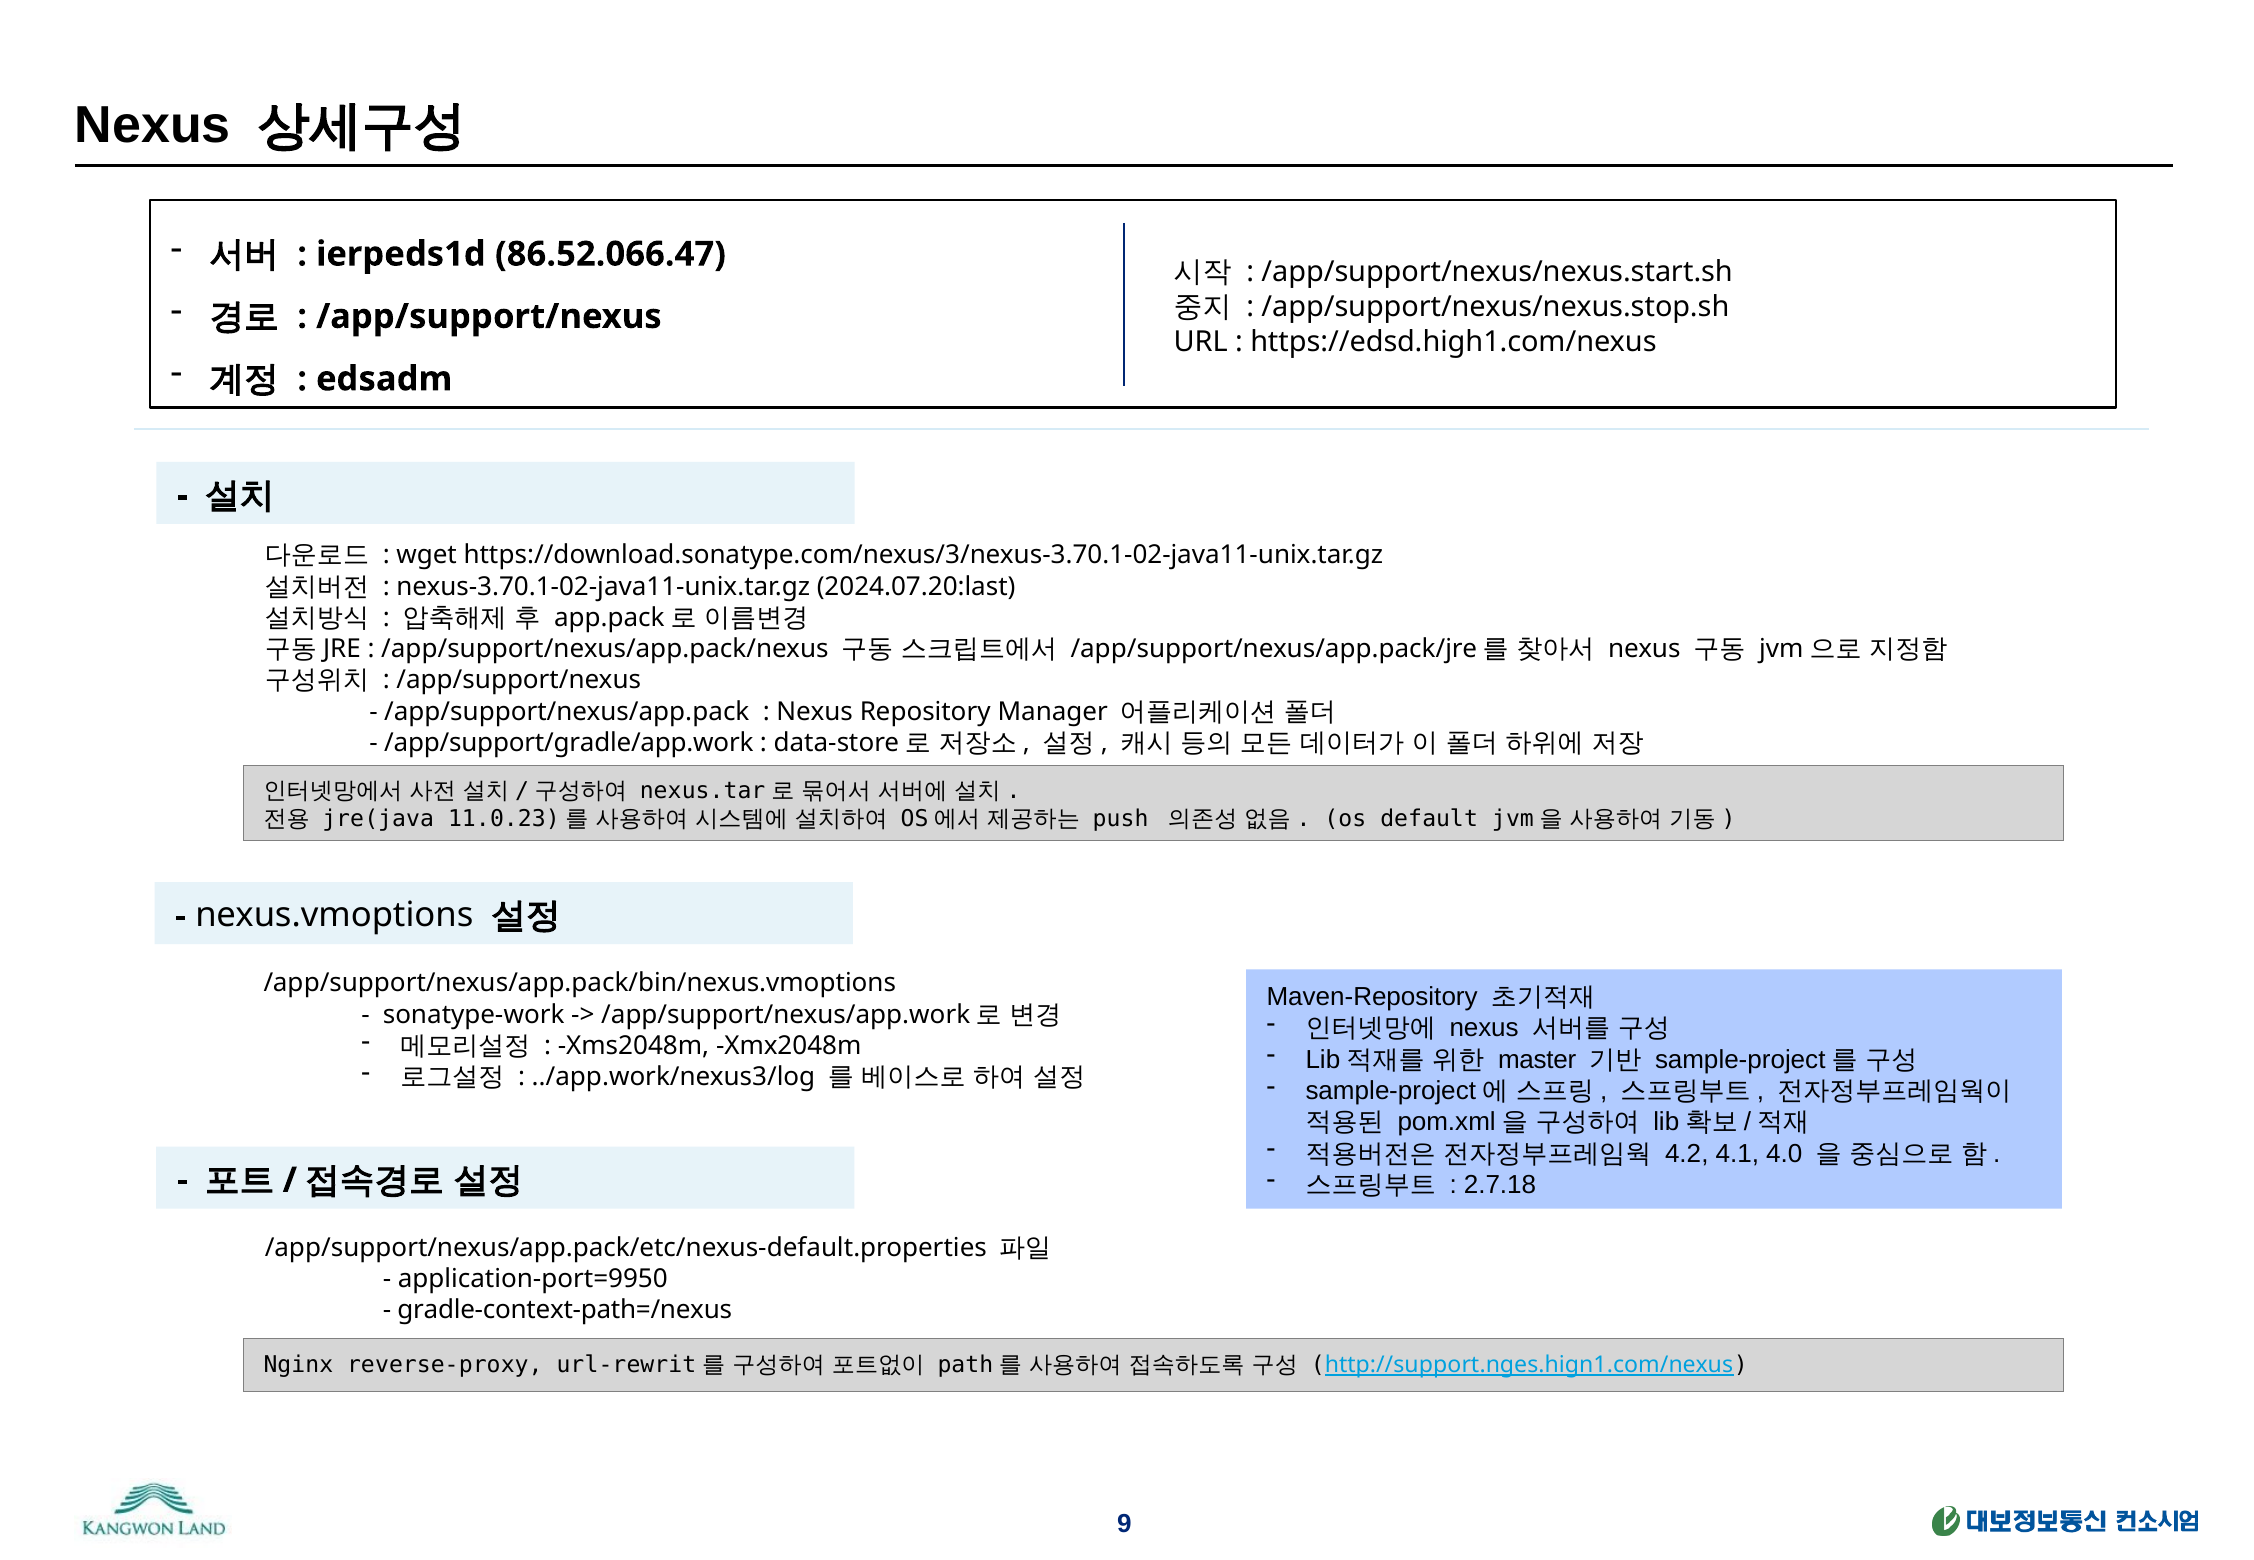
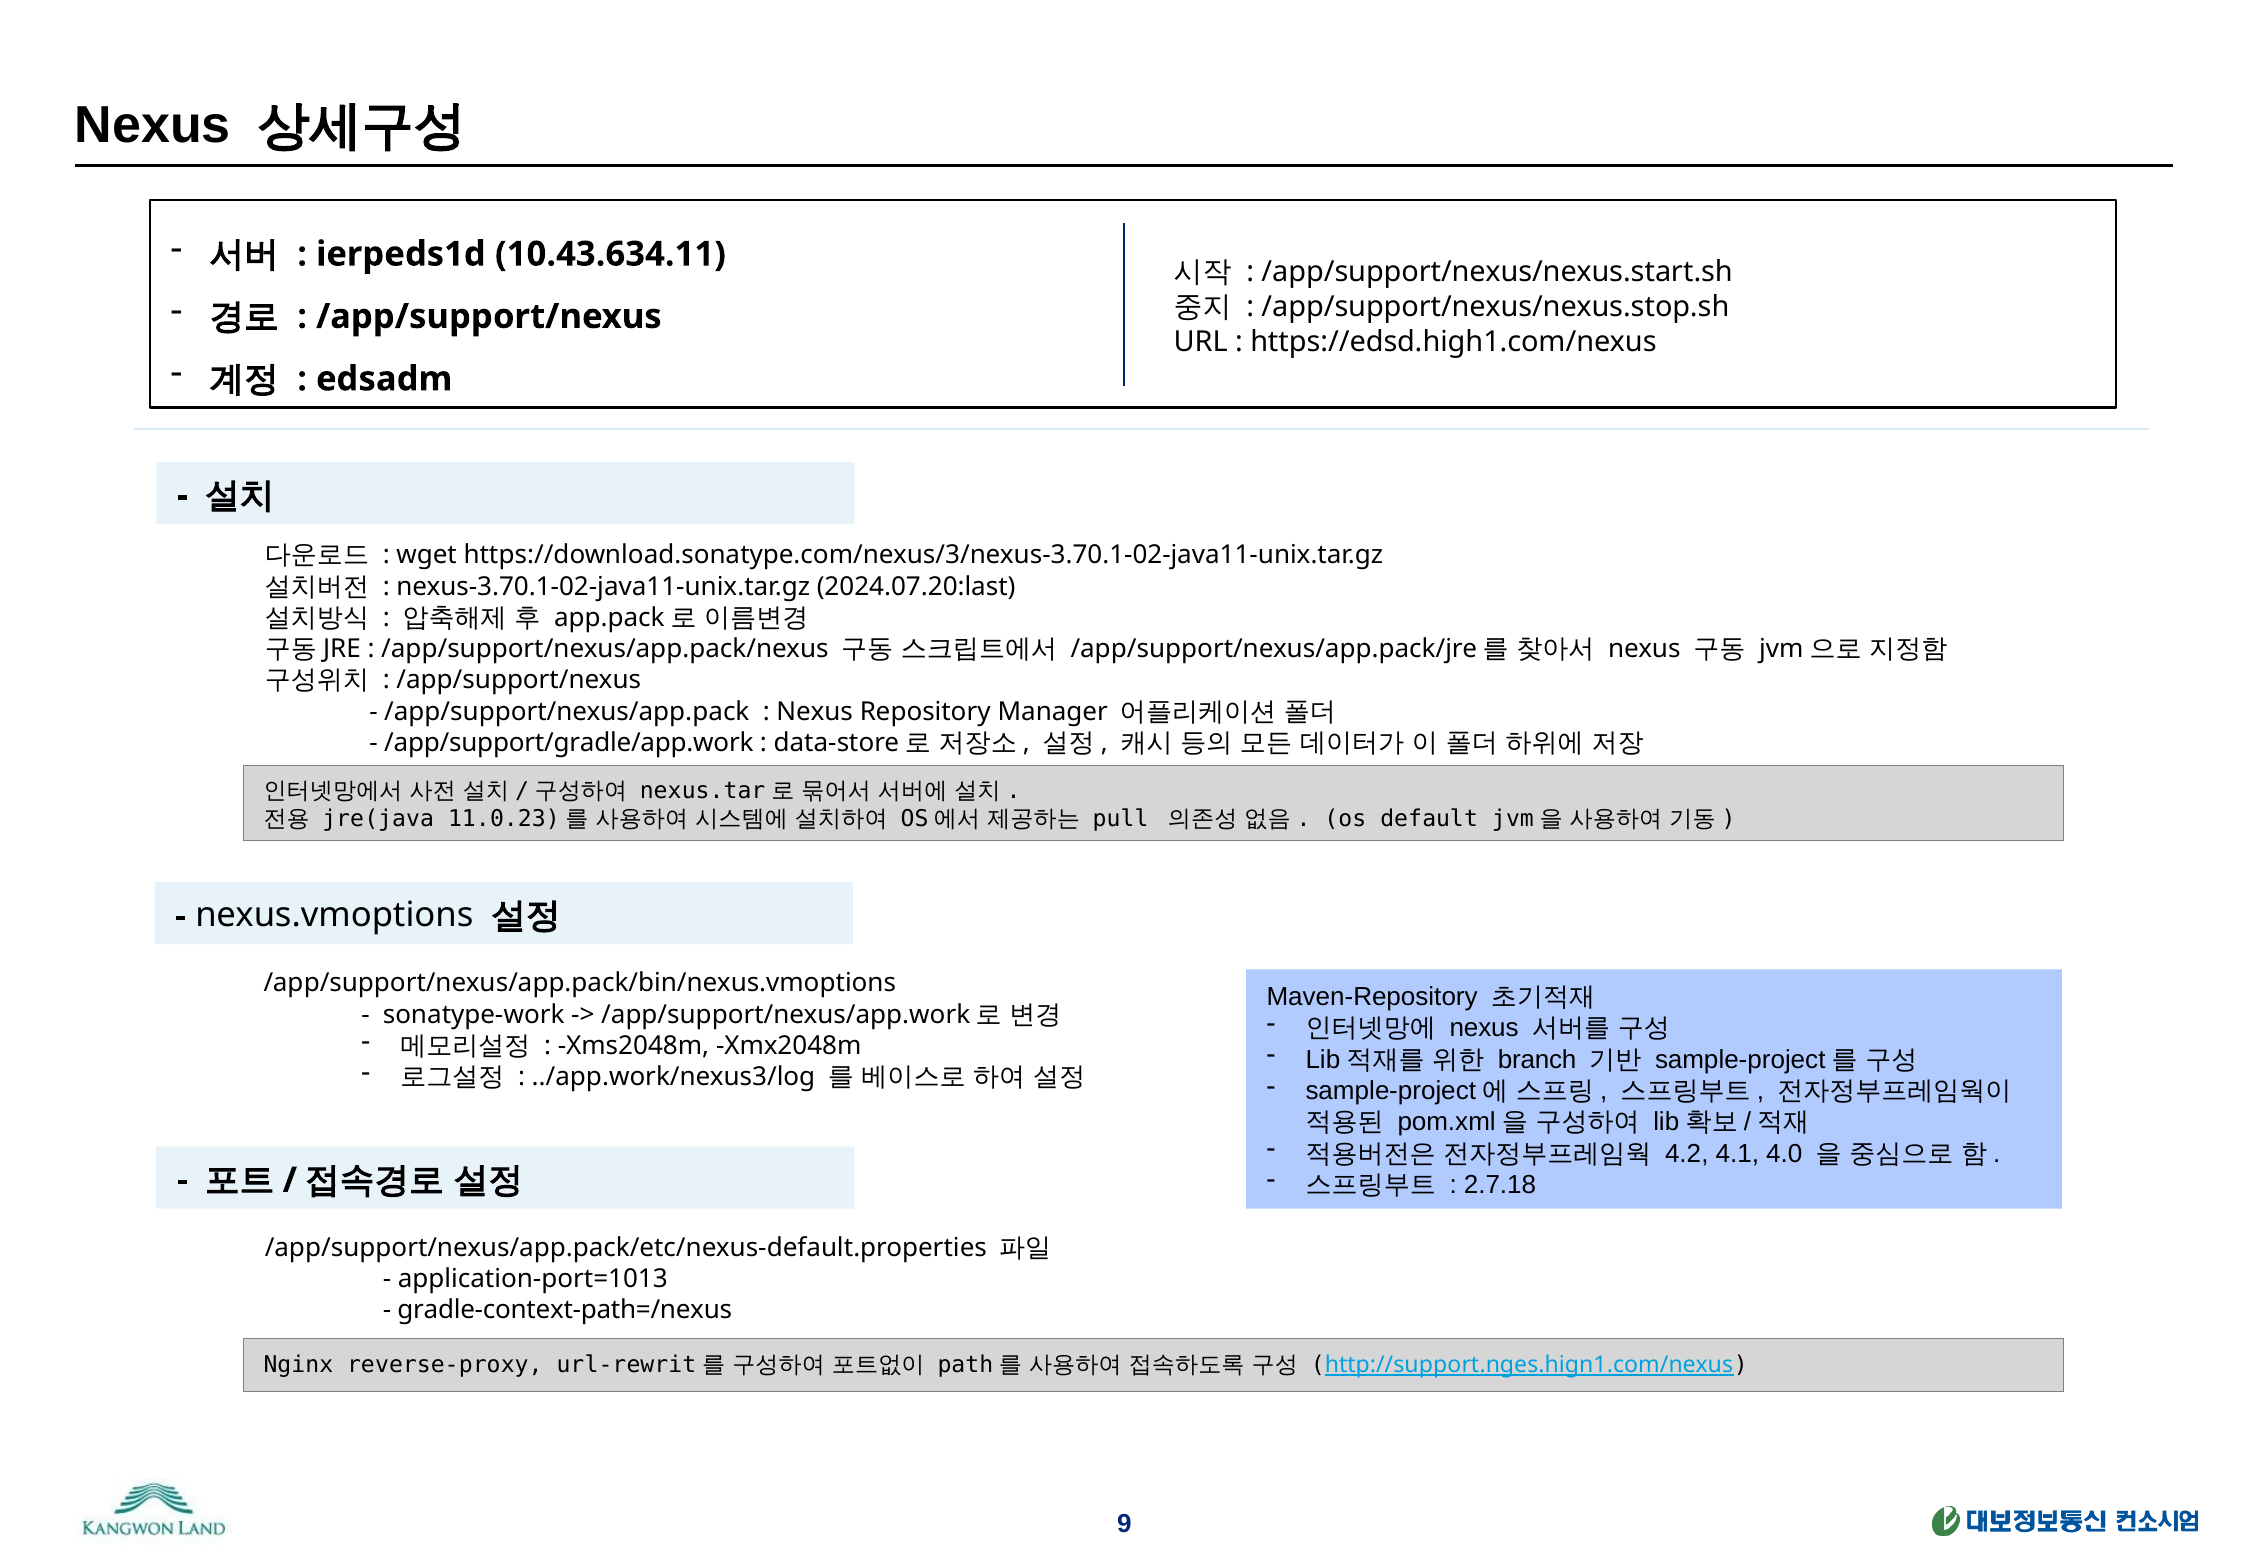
86.52.066.47: 86.52.066.47 -> 10.43.634.11 (610, 254)
push: push -> pull (1121, 819)
master: master -> branch (1537, 1060)
application-port=9950: application-port=9950 -> application-port=1013 (533, 1279)
